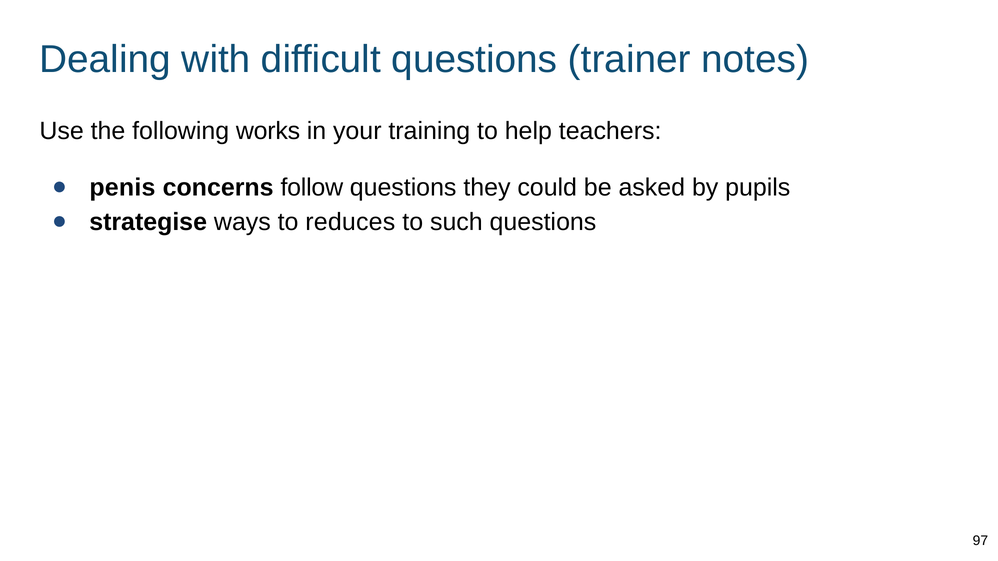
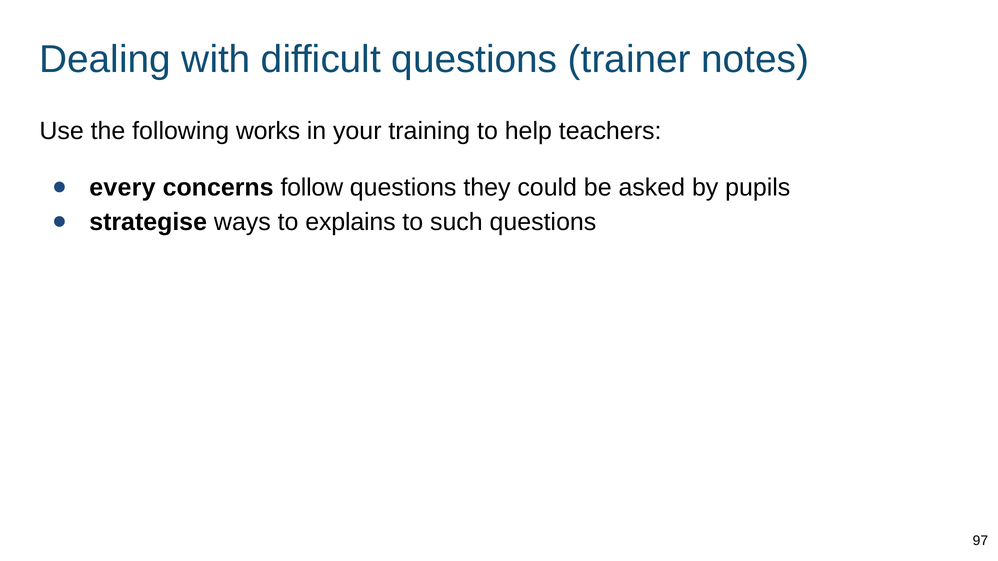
penis: penis -> every (122, 188)
reduces: reduces -> explains (350, 222)
